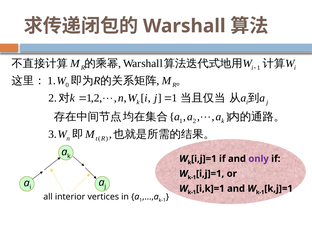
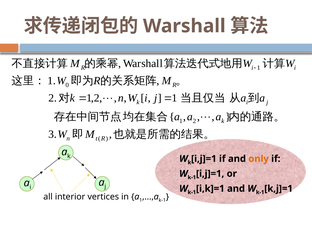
only colour: purple -> orange (259, 159)
